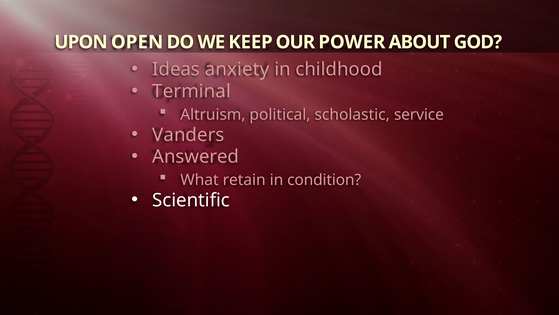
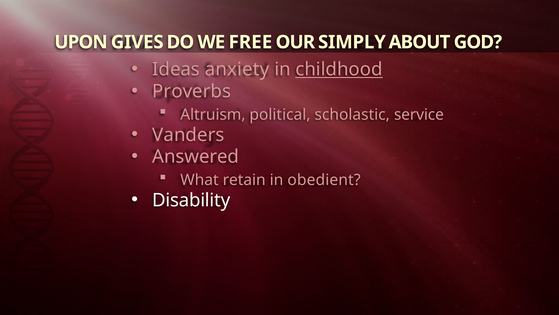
OPEN: OPEN -> GIVES (137, 42)
KEEP: KEEP -> FREE (250, 42)
POWER: POWER -> SIMPLY (352, 42)
childhood underline: none -> present (339, 69)
Terminal: Terminal -> Proverbs (192, 91)
condition: condition -> obedient (324, 180)
Scientific: Scientific -> Disability (191, 200)
